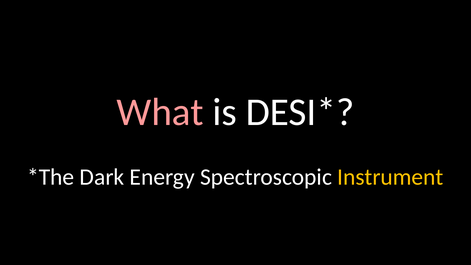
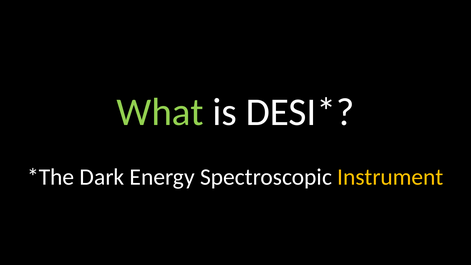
What colour: pink -> light green (160, 112)
